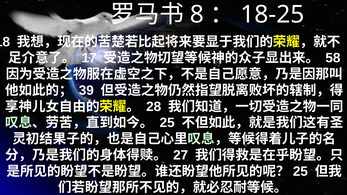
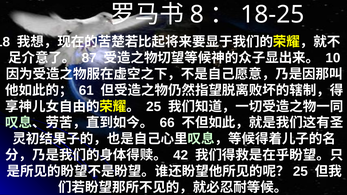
17: 17 -> 87 (89, 58)
58: 58 -> 10 (333, 58)
39: 39 -> 61 (86, 90)
28: 28 -> 25 (154, 107)
25: 25 -> 66 (167, 123)
27: 27 -> 42 (181, 155)
